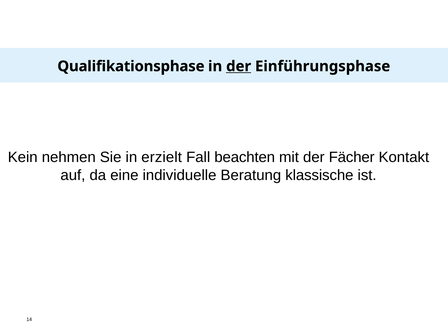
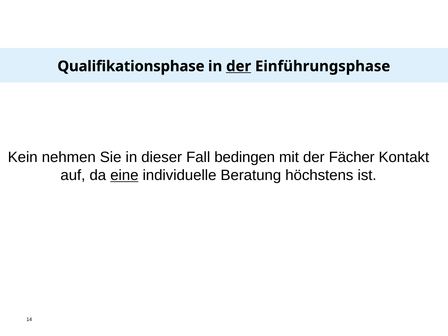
erzielt: erzielt -> dieser (162, 157)
beachten: beachten -> bedingen (245, 157)
eine underline: none -> present (124, 175)
klassische: klassische -> höchstens (319, 175)
